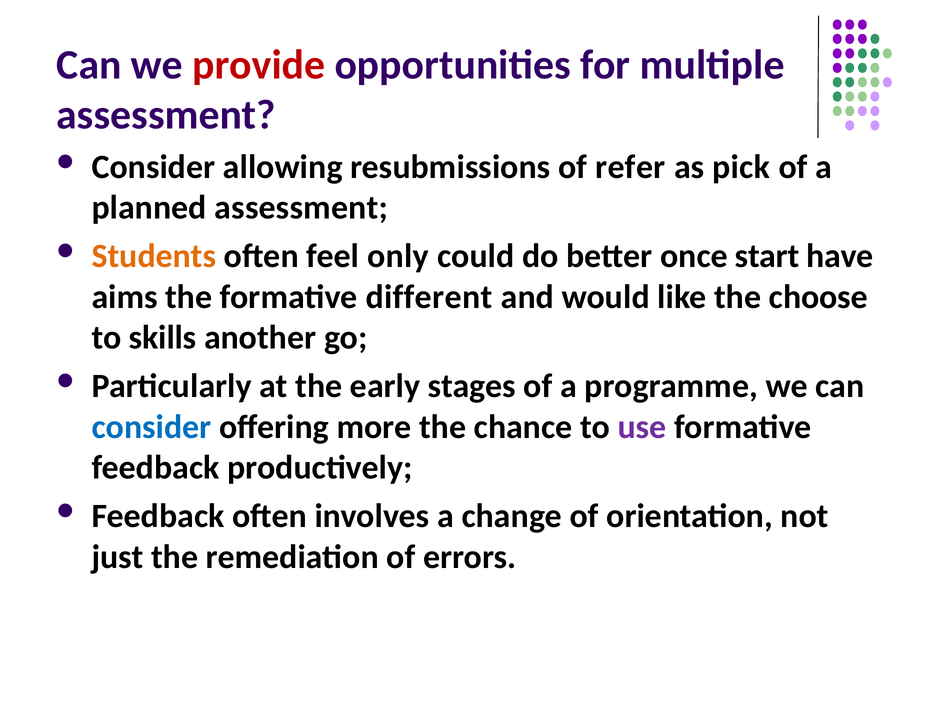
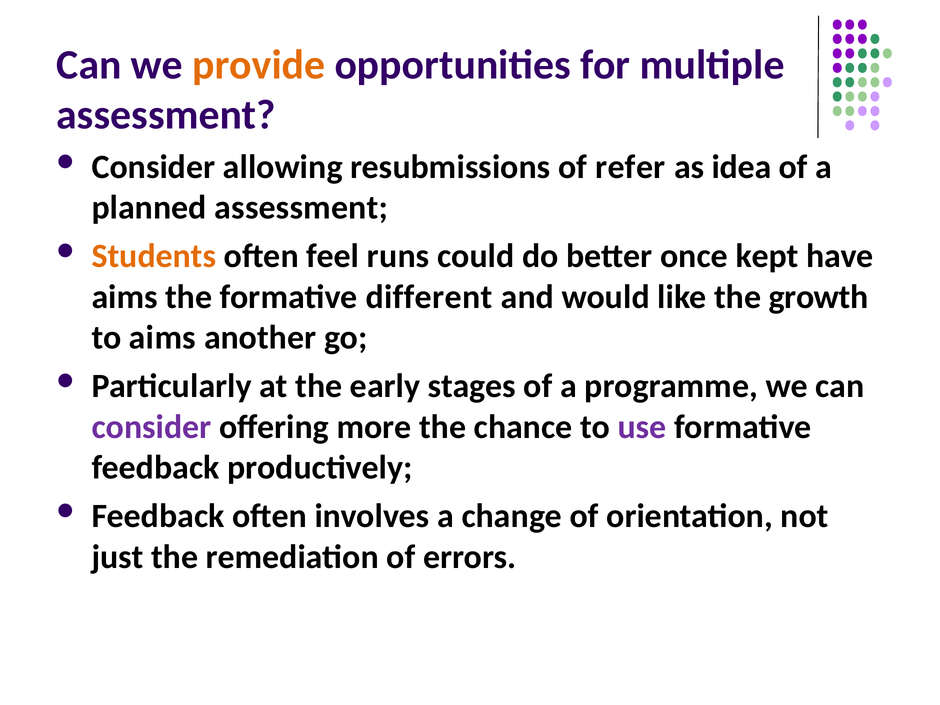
provide colour: red -> orange (259, 65)
pick: pick -> idea (742, 167)
only: only -> runs (398, 256)
start: start -> kept (767, 256)
choose: choose -> growth (819, 297)
to skills: skills -> aims (162, 338)
consider colour: blue -> purple (152, 427)
